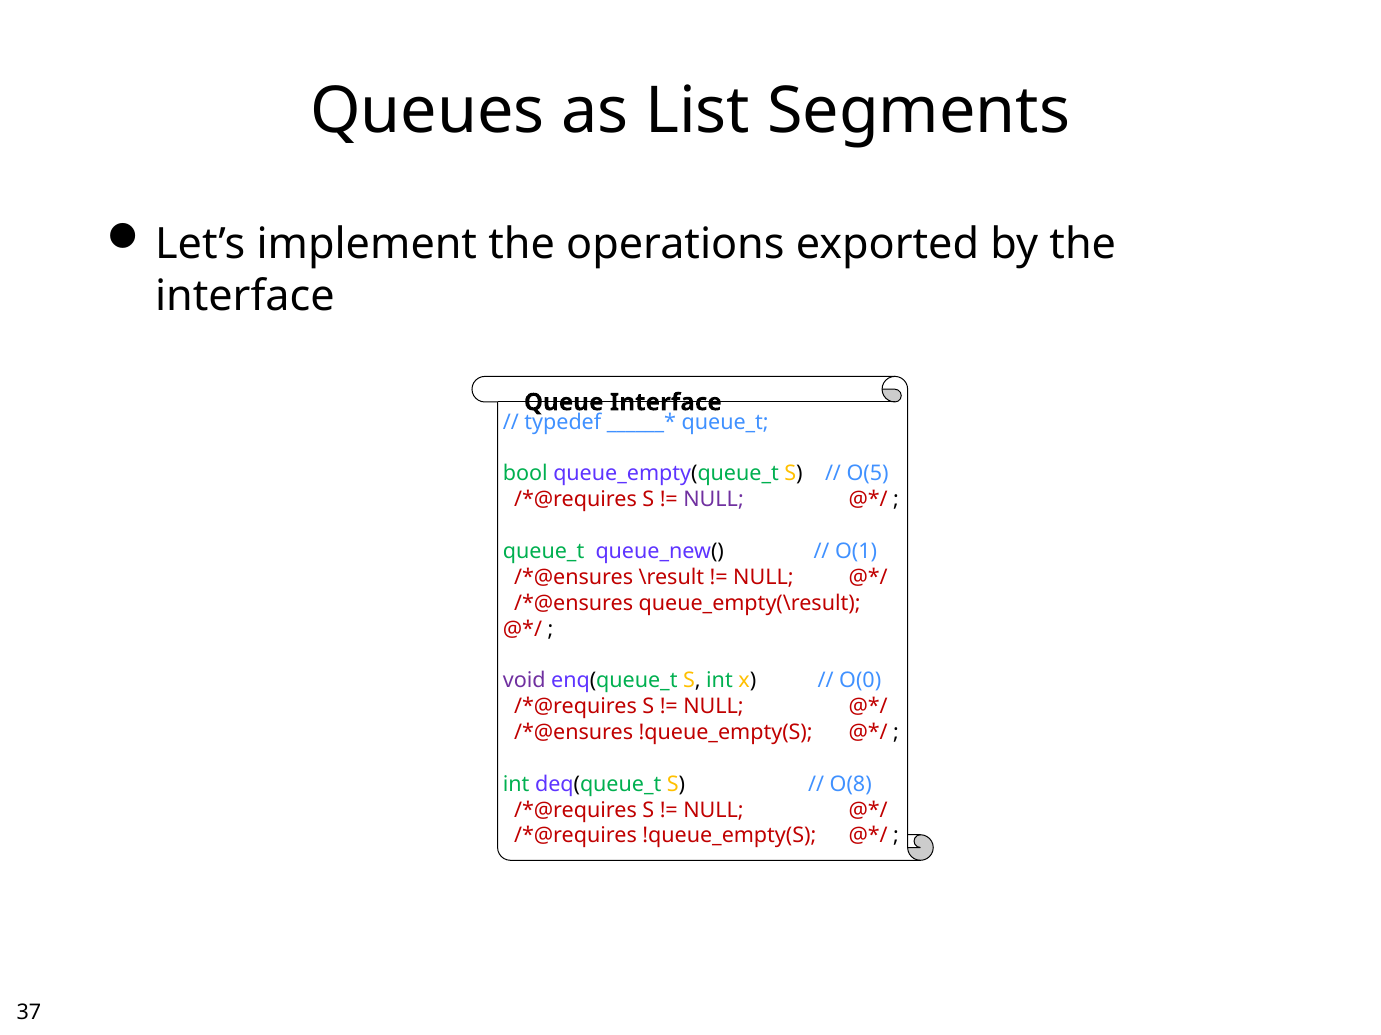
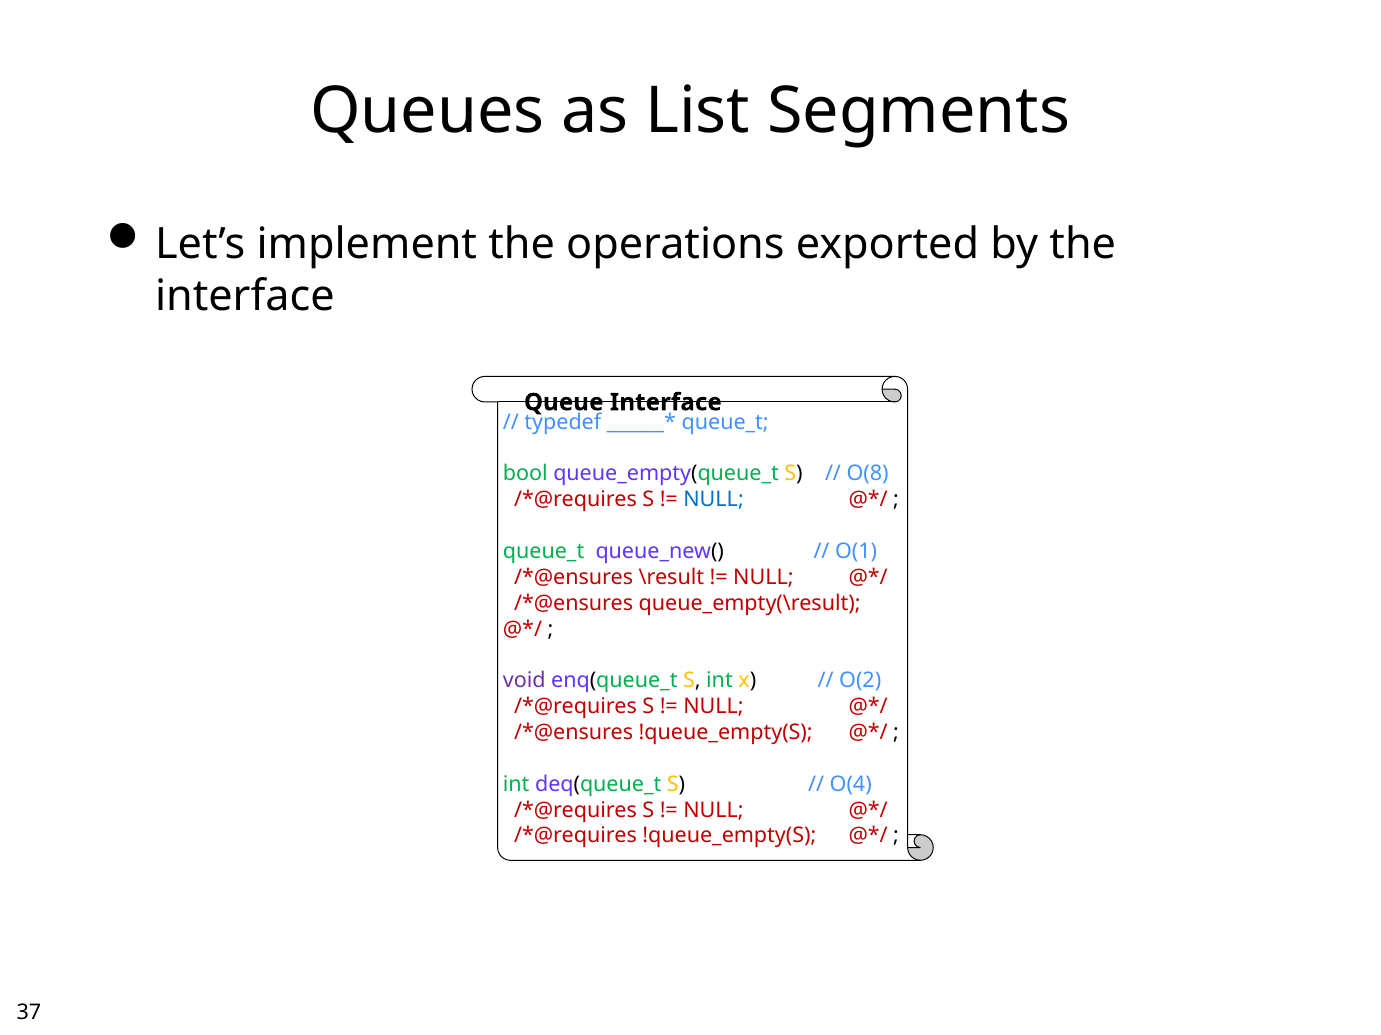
O(5: O(5 -> O(8 (868, 474)
NULL colour: purple -> blue (714, 500)
O(0: O(0 -> O(2 (860, 681)
O(8: O(8 -> O(4 (851, 785)
